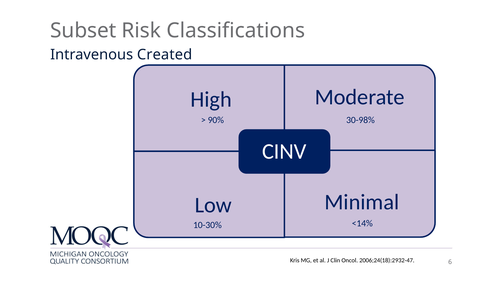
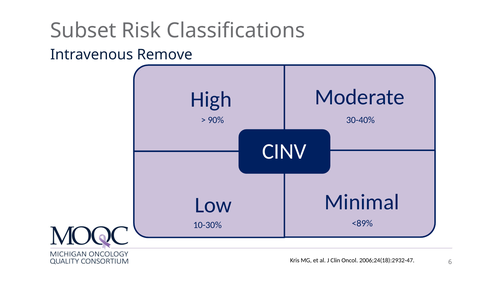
Created: Created -> Remove (165, 55)
30-98%: 30-98% -> 30-40% (360, 120)
<14%: <14% -> <89% (362, 224)
